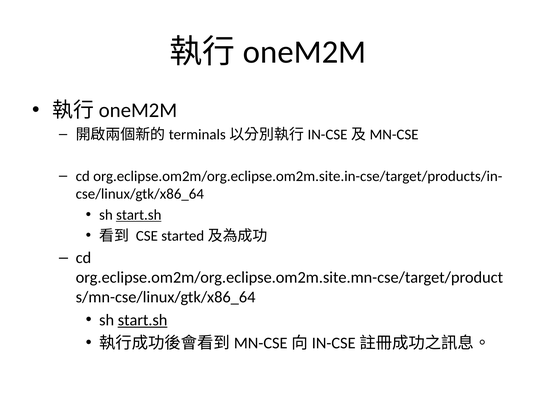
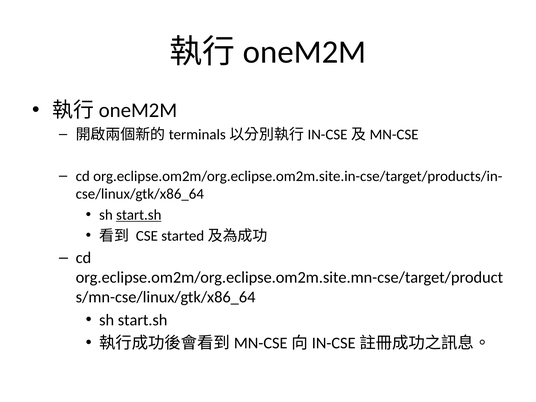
start.sh underline: present -> none (143, 320)
